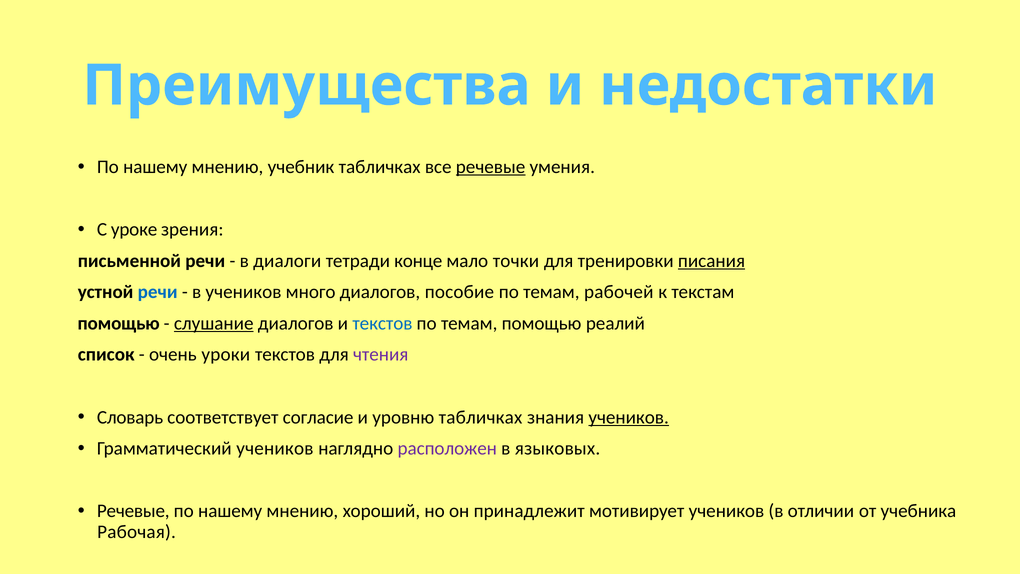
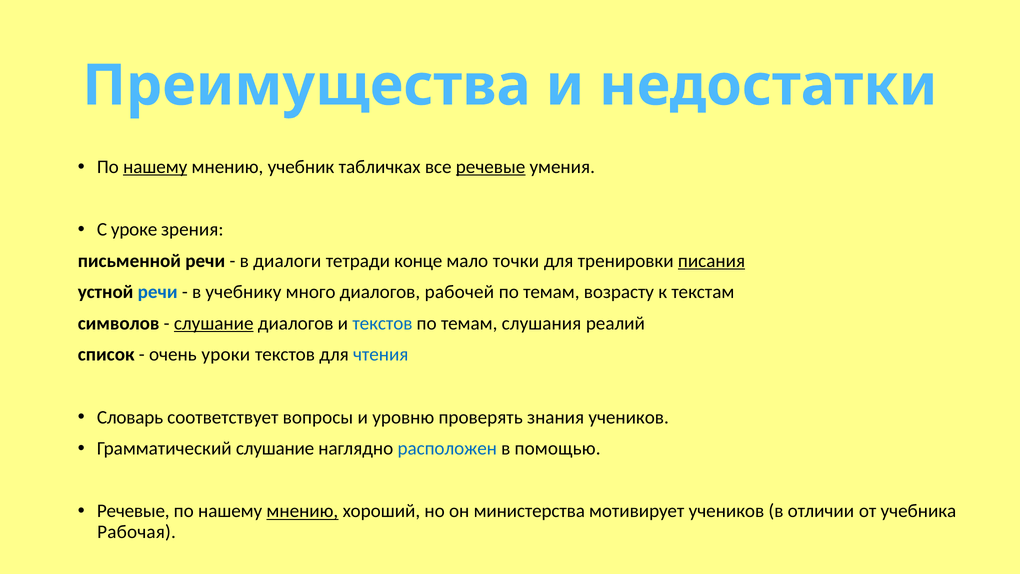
нашему underline: none -> present (155, 167)
в учеников: учеников -> учебнику (243, 292)
пособие: пособие -> рабочей (459, 292)
рабочей: рабочей -> возрасту (619, 292)
помощью: помощью -> символов (119, 323)
темам помощью: помощью -> слушания (541, 323)
чтения colour: purple -> blue (381, 355)
согласие: согласие -> вопросы (318, 417)
уровню табличках: табличках -> проверять (481, 417)
учеников underline: present -> none (629, 417)
Грамматический учеников: учеников -> слушание (275, 448)
расположен colour: purple -> blue (447, 448)
языковых: языковых -> помощью (558, 448)
мнению underline: none -> present (302, 511)
принадлежит: принадлежит -> министерства (529, 511)
